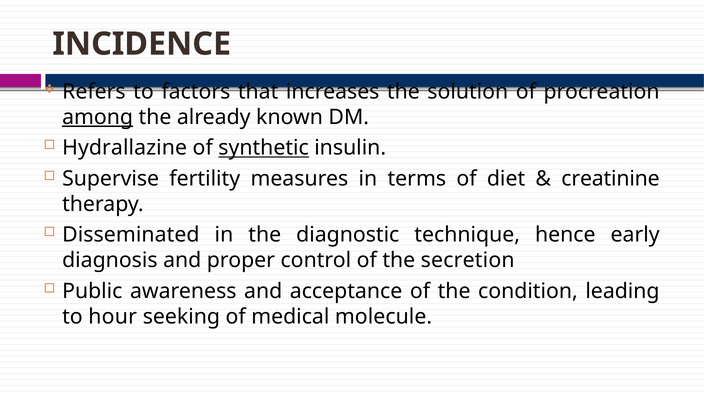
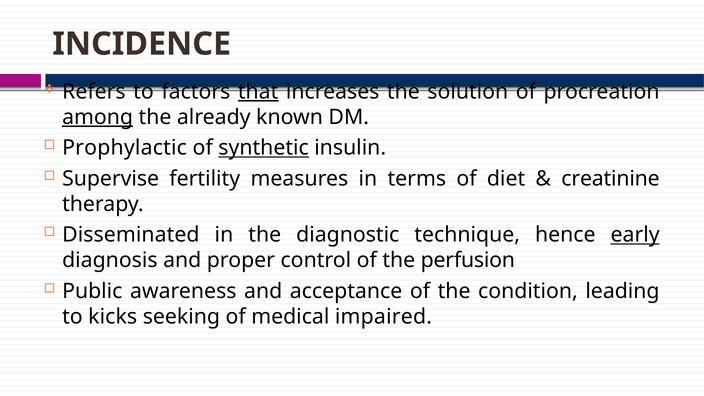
that underline: none -> present (258, 92)
Hydrallazine: Hydrallazine -> Prophylactic (125, 148)
early underline: none -> present (635, 235)
secretion: secretion -> perfusion (468, 260)
hour: hour -> kicks (113, 317)
molecule: molecule -> impaired (383, 317)
